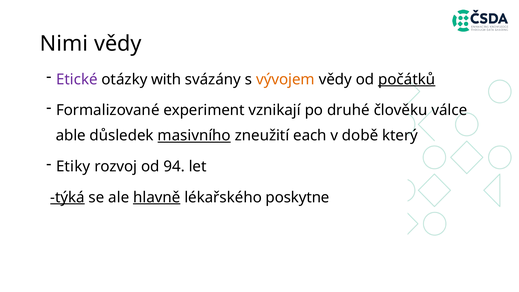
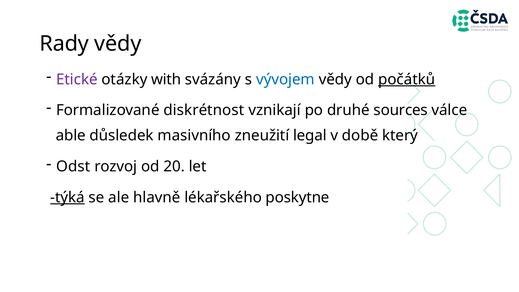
Nimi: Nimi -> Rady (64, 44)
vývojem colour: orange -> blue (285, 79)
experiment: experiment -> diskrétnost (204, 110)
člověku: člověku -> sources (401, 110)
masivního underline: present -> none (194, 136)
each: each -> legal (310, 136)
Etiky: Etiky -> Odst (73, 166)
94: 94 -> 20 (174, 166)
hlavně underline: present -> none (157, 197)
